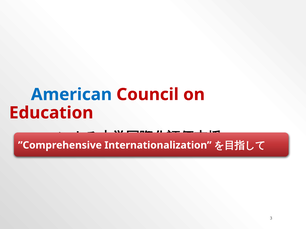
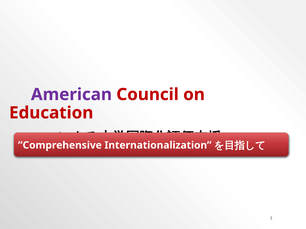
American colour: blue -> purple (71, 95)
